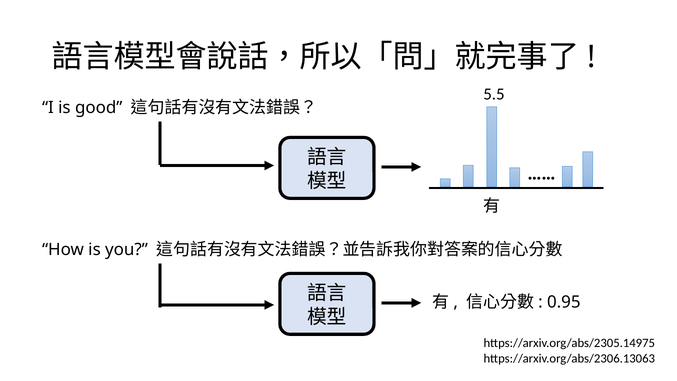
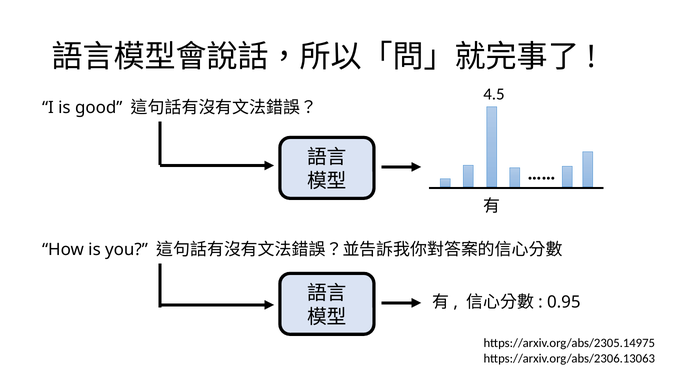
5.5: 5.5 -> 4.5 (494, 94)
